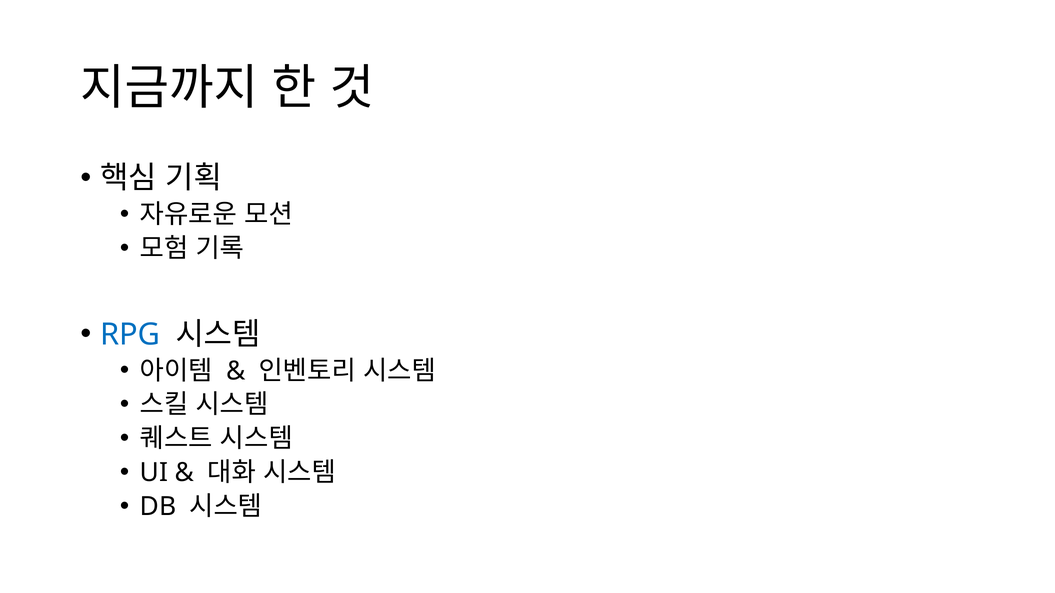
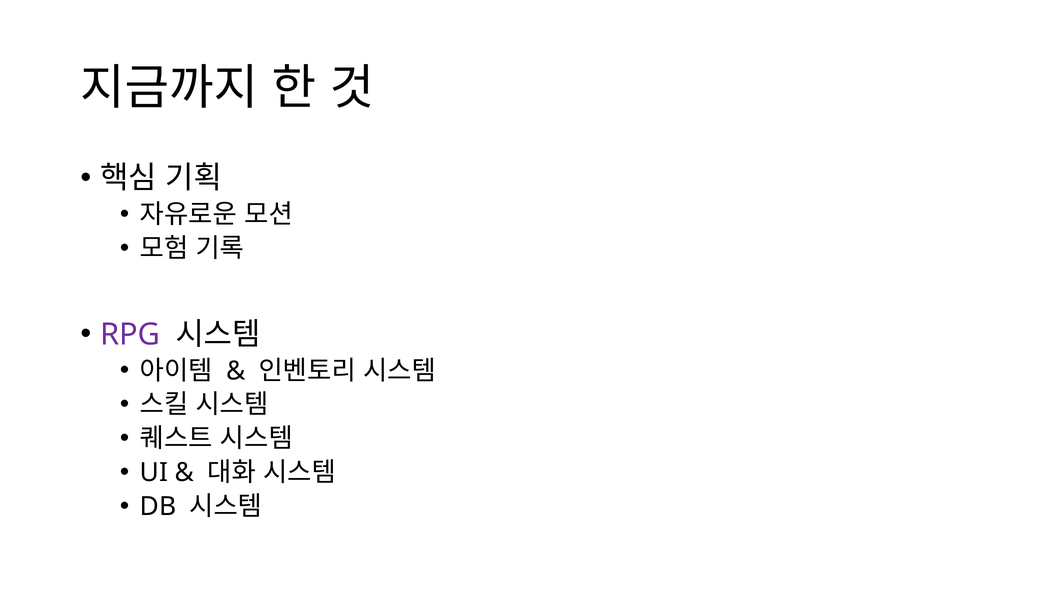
RPG colour: blue -> purple (130, 335)
